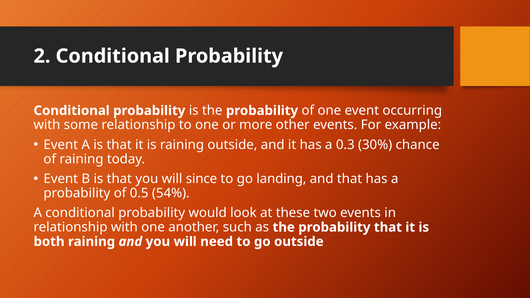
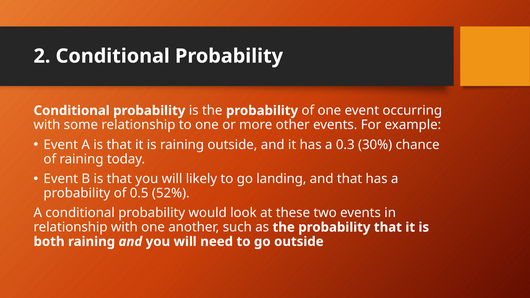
since: since -> likely (201, 179)
54%: 54% -> 52% (171, 193)
